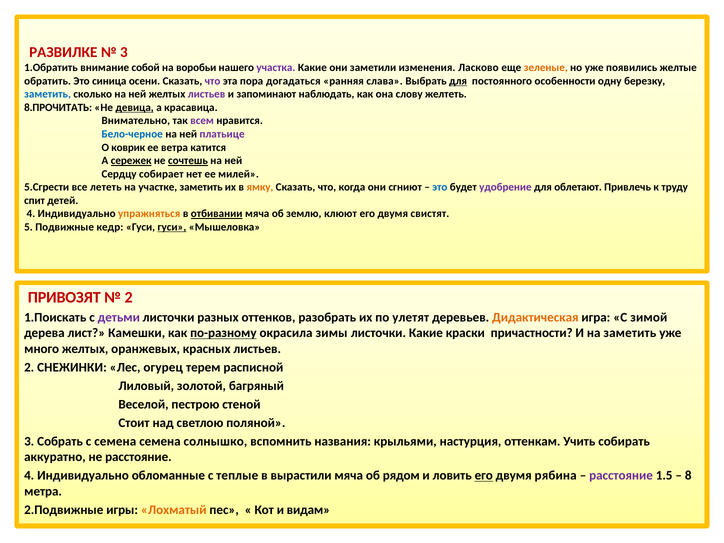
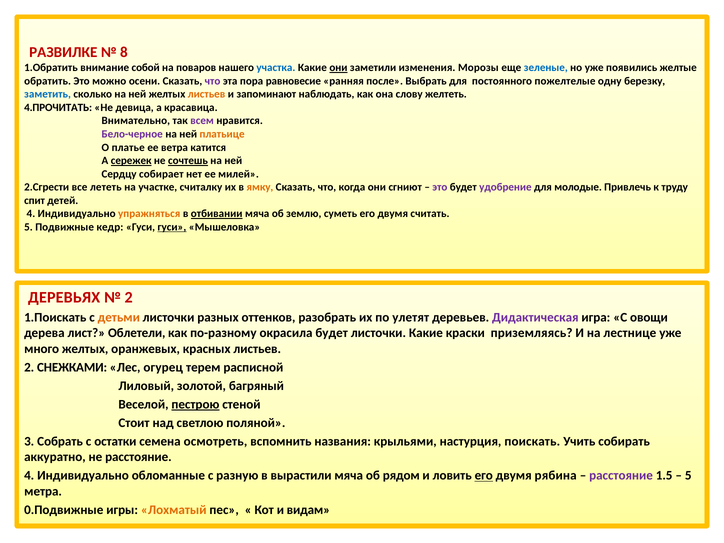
3: 3 -> 8 (124, 52)
воробьи: воробьи -> поваров (196, 68)
участка colour: purple -> blue (276, 68)
они underline: none -> present (338, 68)
Ласково: Ласково -> Морозы (478, 68)
зеленые colour: orange -> blue (546, 68)
синица: синица -> можно (109, 81)
догадаться: догадаться -> равновесие (293, 81)
слава: слава -> после (385, 81)
для underline: present -> none (458, 81)
особенности: особенности -> пожелтелые (565, 81)
листьев colour: purple -> orange (207, 94)
8.ПРОЧИТАТЬ: 8.ПРОЧИТАТЬ -> 4.ПРОЧИТАТЬ (58, 108)
девица underline: present -> none (135, 108)
Бело-черное colour: blue -> purple (132, 134)
платьице colour: purple -> orange (222, 134)
коврик: коврик -> платье (128, 147)
5.Сгрести: 5.Сгрести -> 2.Сгрести (47, 187)
участке заметить: заметить -> считалку (201, 187)
это colour: blue -> purple (440, 187)
облетают: облетают -> молодые (578, 187)
клюют: клюют -> суметь (341, 214)
свистят: свистят -> считать (430, 214)
ПРИВОЗЯТ: ПРИВОЗЯТ -> ДЕРЕВЬЯХ (64, 297)
детьми colour: purple -> orange (119, 317)
Дидактическая colour: orange -> purple (535, 317)
зимой: зимой -> овощи (649, 317)
Камешки: Камешки -> Облетели (137, 333)
по-разному underline: present -> none (223, 333)
окрасила зимы: зимы -> будет (332, 333)
причастности: причастности -> приземляясь (532, 333)
на заметить: заметить -> лестнице (630, 333)
СНЕЖИНКИ: СНЕЖИНКИ -> СНЕЖКАМИ (72, 367)
пестрою underline: none -> present (195, 404)
с семена: семена -> остатки (115, 441)
солнышко: солнышко -> осмотреть (215, 441)
оттенкам: оттенкам -> поискать (532, 441)
теплые: теплые -> разную (237, 476)
8: 8 -> 5 (688, 476)
2.Подвижные: 2.Подвижные -> 0.Подвижные (64, 510)
